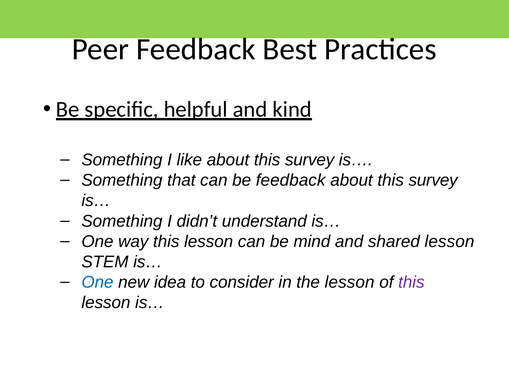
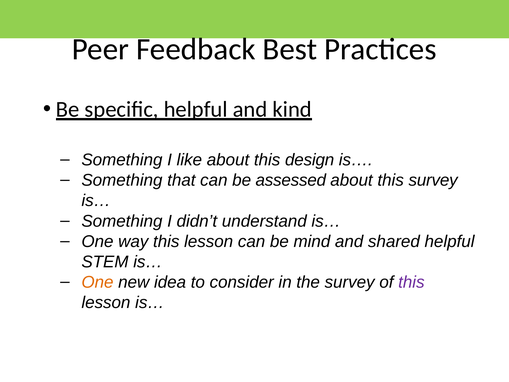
like about this survey: survey -> design (310, 160)
be feedback: feedback -> assessed (291, 180)
shared lesson: lesson -> helpful (450, 241)
One colour: blue -> orange (97, 282)
the lesson: lesson -> survey (350, 282)
